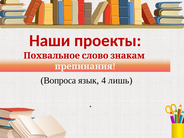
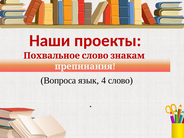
лишь: лишь -> слово (120, 80)
